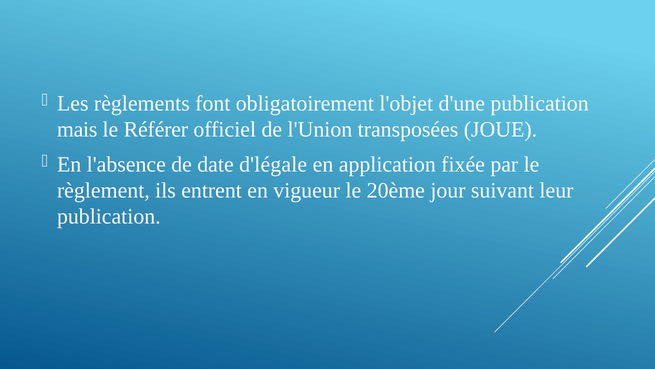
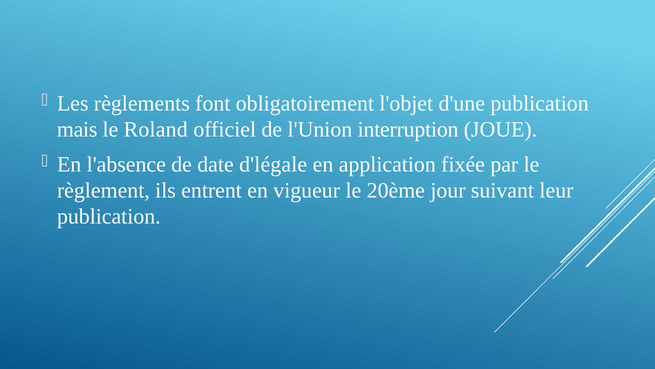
Référer: Référer -> Roland (156, 129)
transposées: transposées -> interruption (408, 129)
